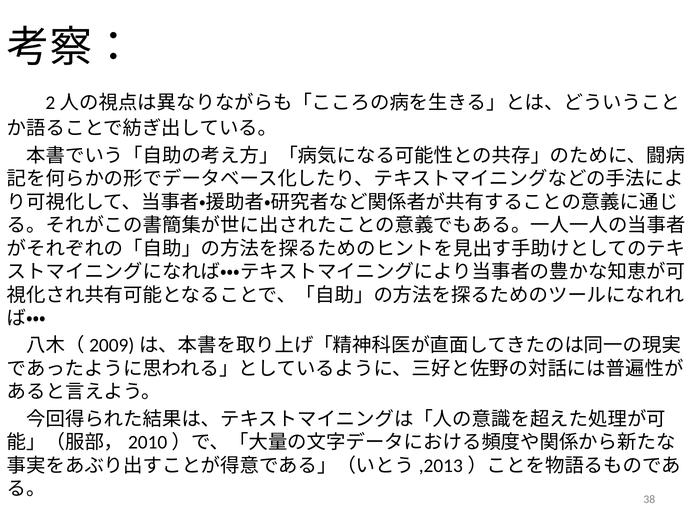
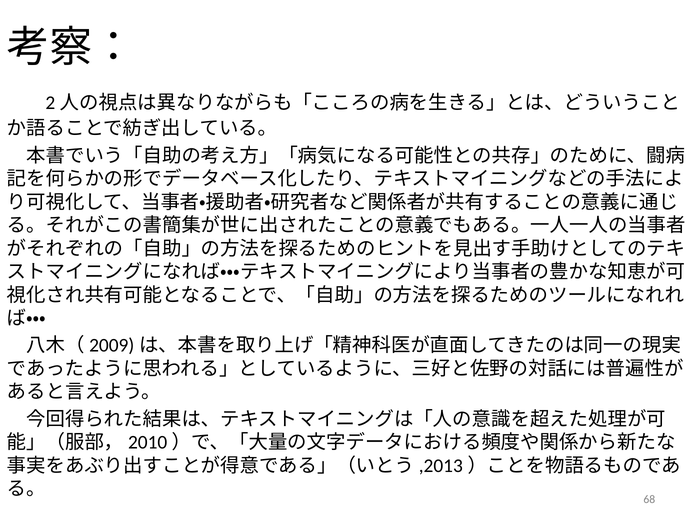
38: 38 -> 68 (649, 499)
